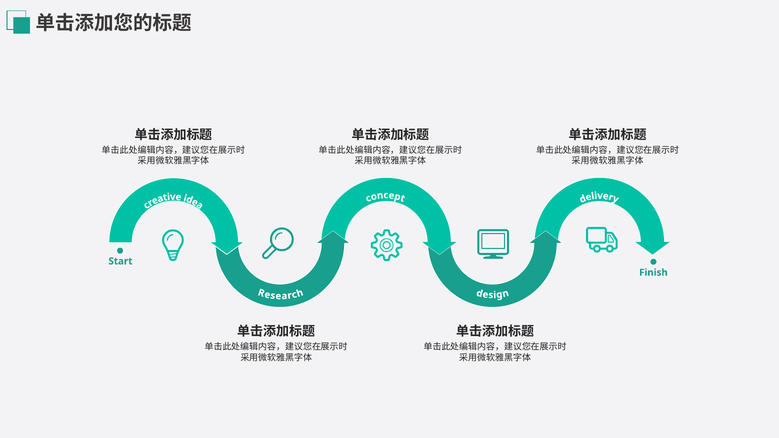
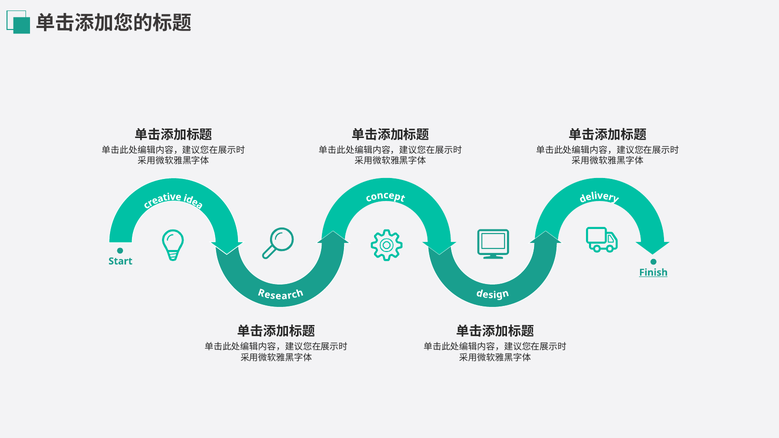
Finish underline: none -> present (653, 273)
